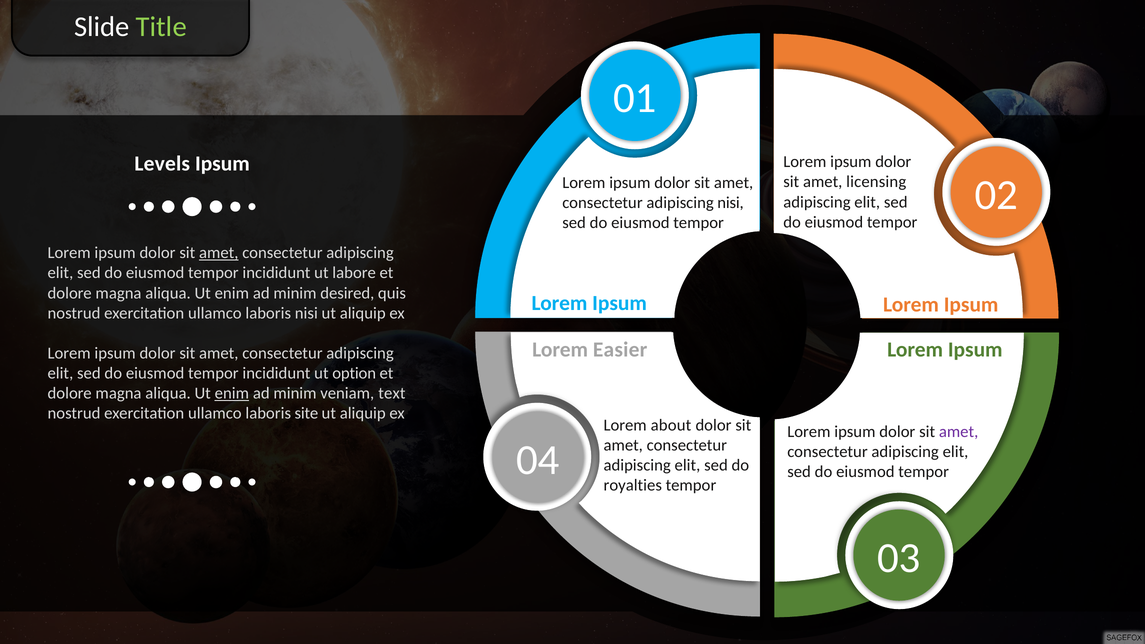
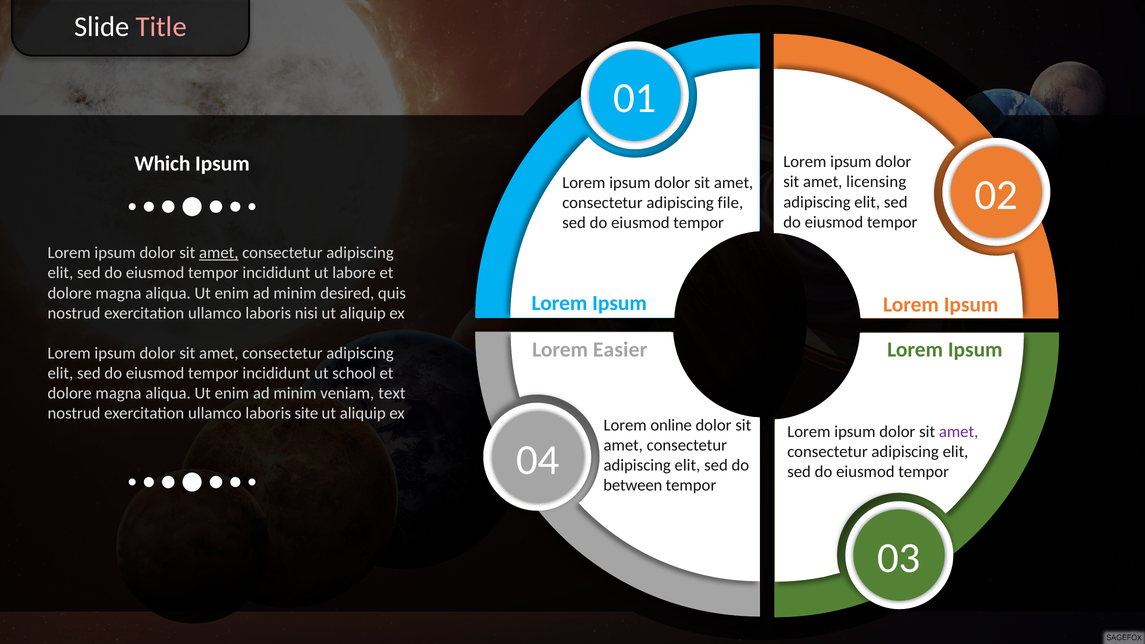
Title colour: light green -> pink (161, 27)
Levels: Levels -> Which (162, 164)
adipiscing nisi: nisi -> file (730, 203)
option: option -> school (354, 373)
enim underline: present -> none (232, 393)
about: about -> online (671, 425)
royalties: royalties -> between (633, 485)
